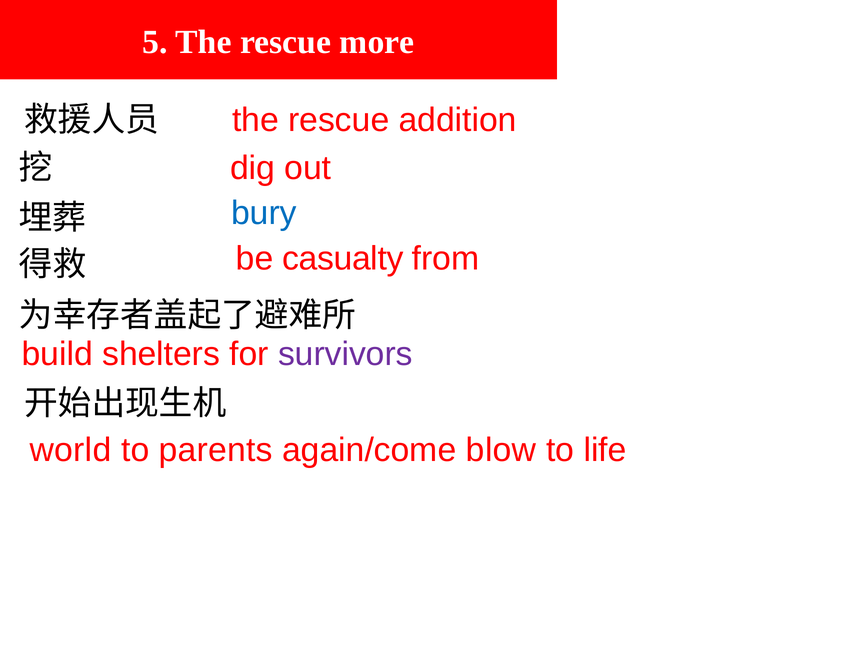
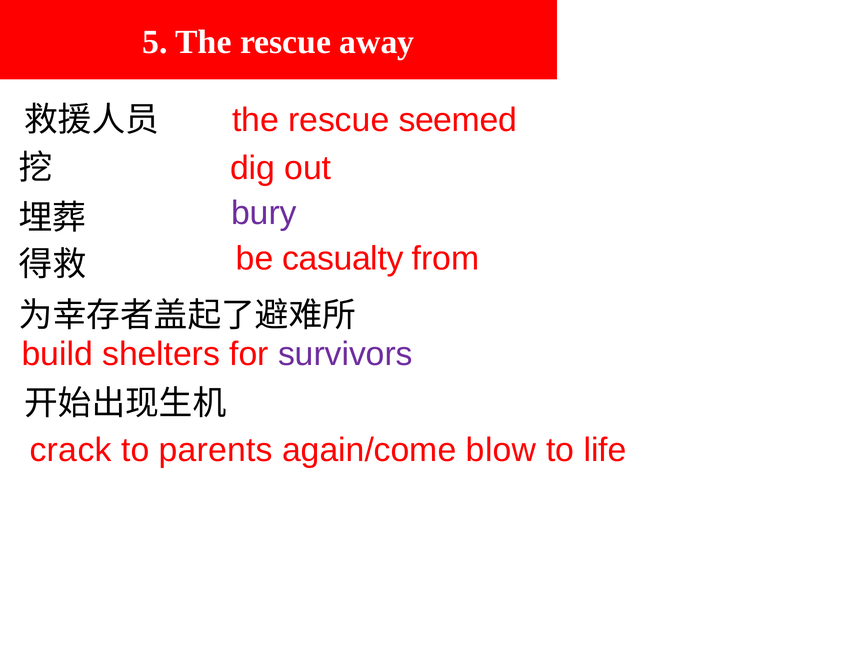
more: more -> away (377, 42)
addition: addition -> seemed (458, 120)
bury colour: blue -> purple (264, 213)
world: world -> crack (71, 450)
